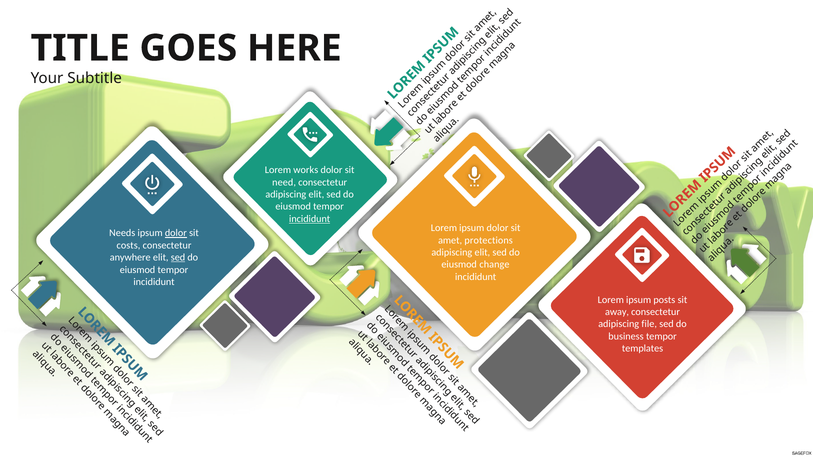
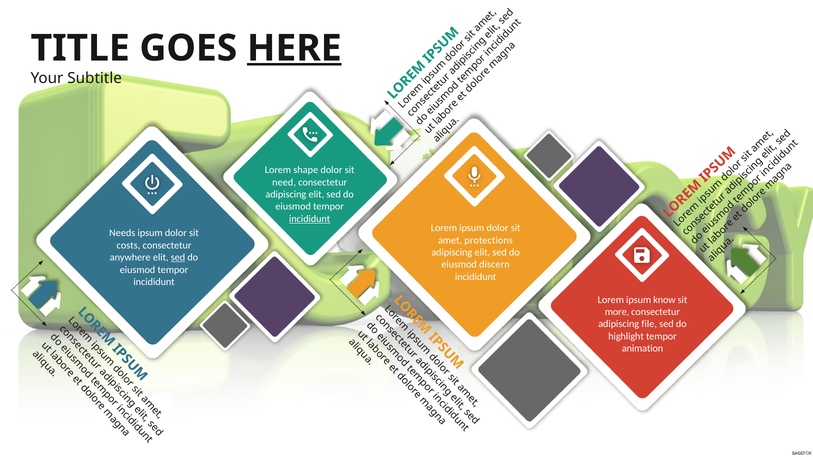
HERE underline: none -> present (294, 48)
works: works -> shape (306, 170)
dolor underline: present -> none (176, 233)
change: change -> discern (494, 265)
posts: posts -> know (664, 300)
away: away -> more (617, 312)
business: business -> highlight (626, 336)
templates: templates -> animation (643, 349)
